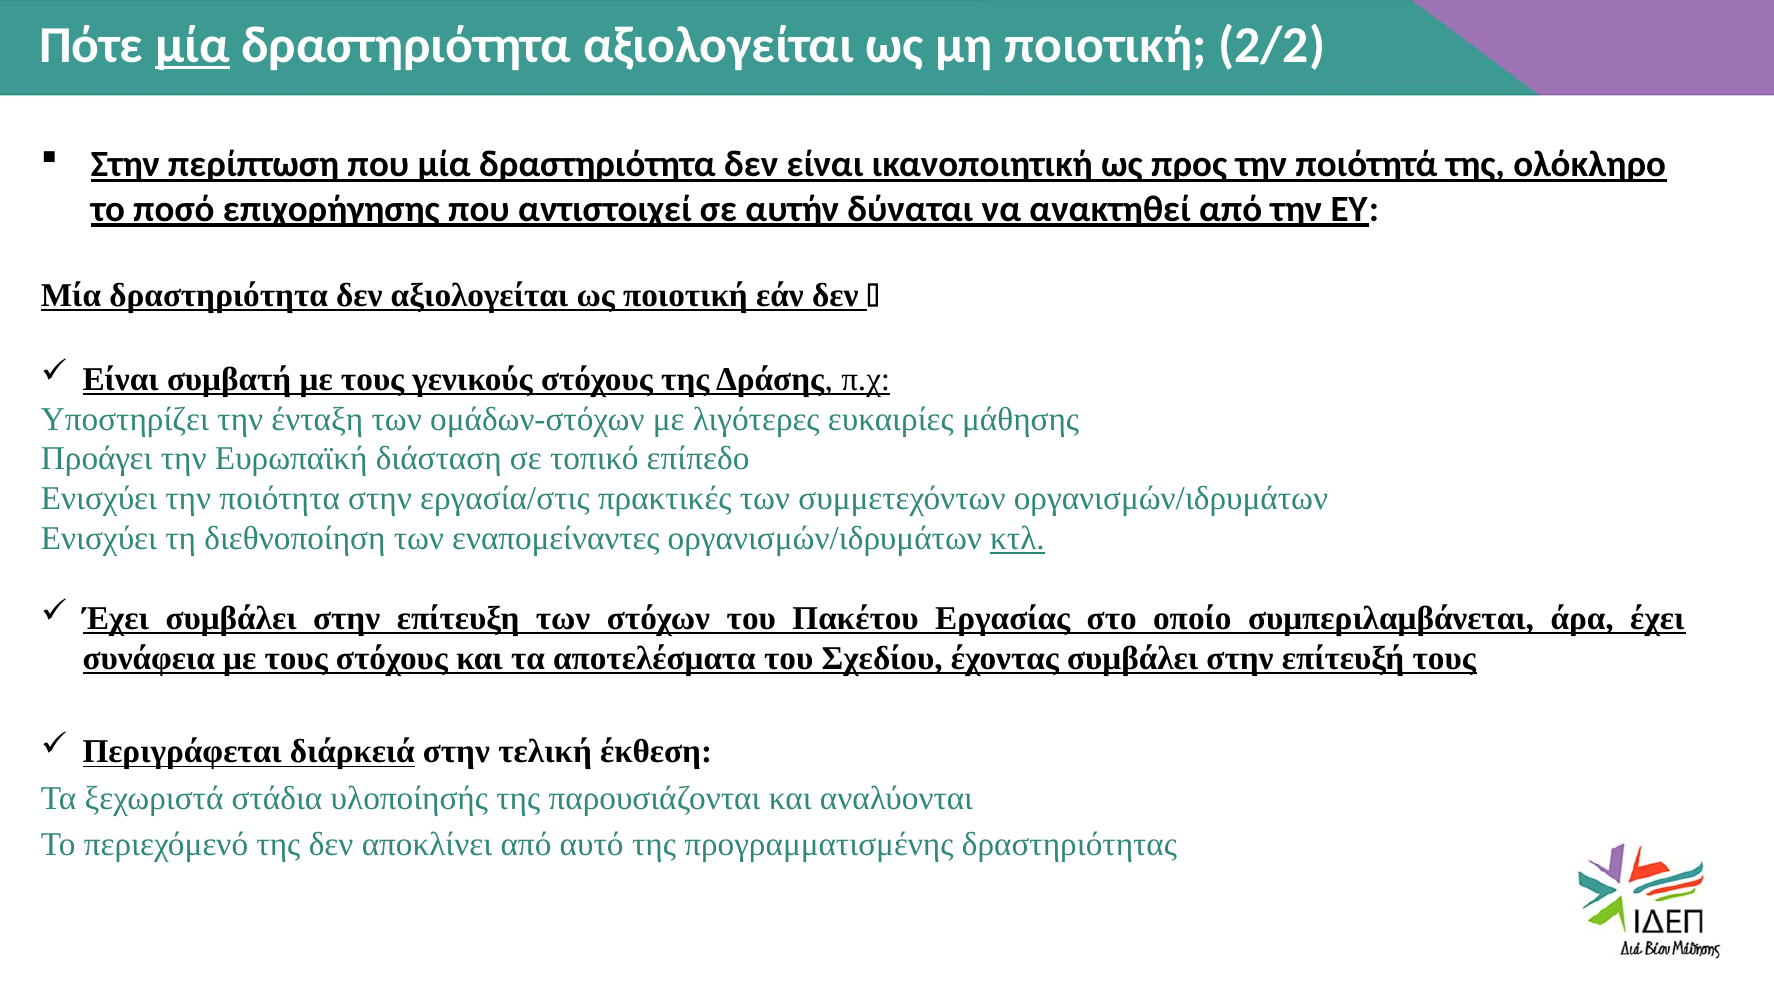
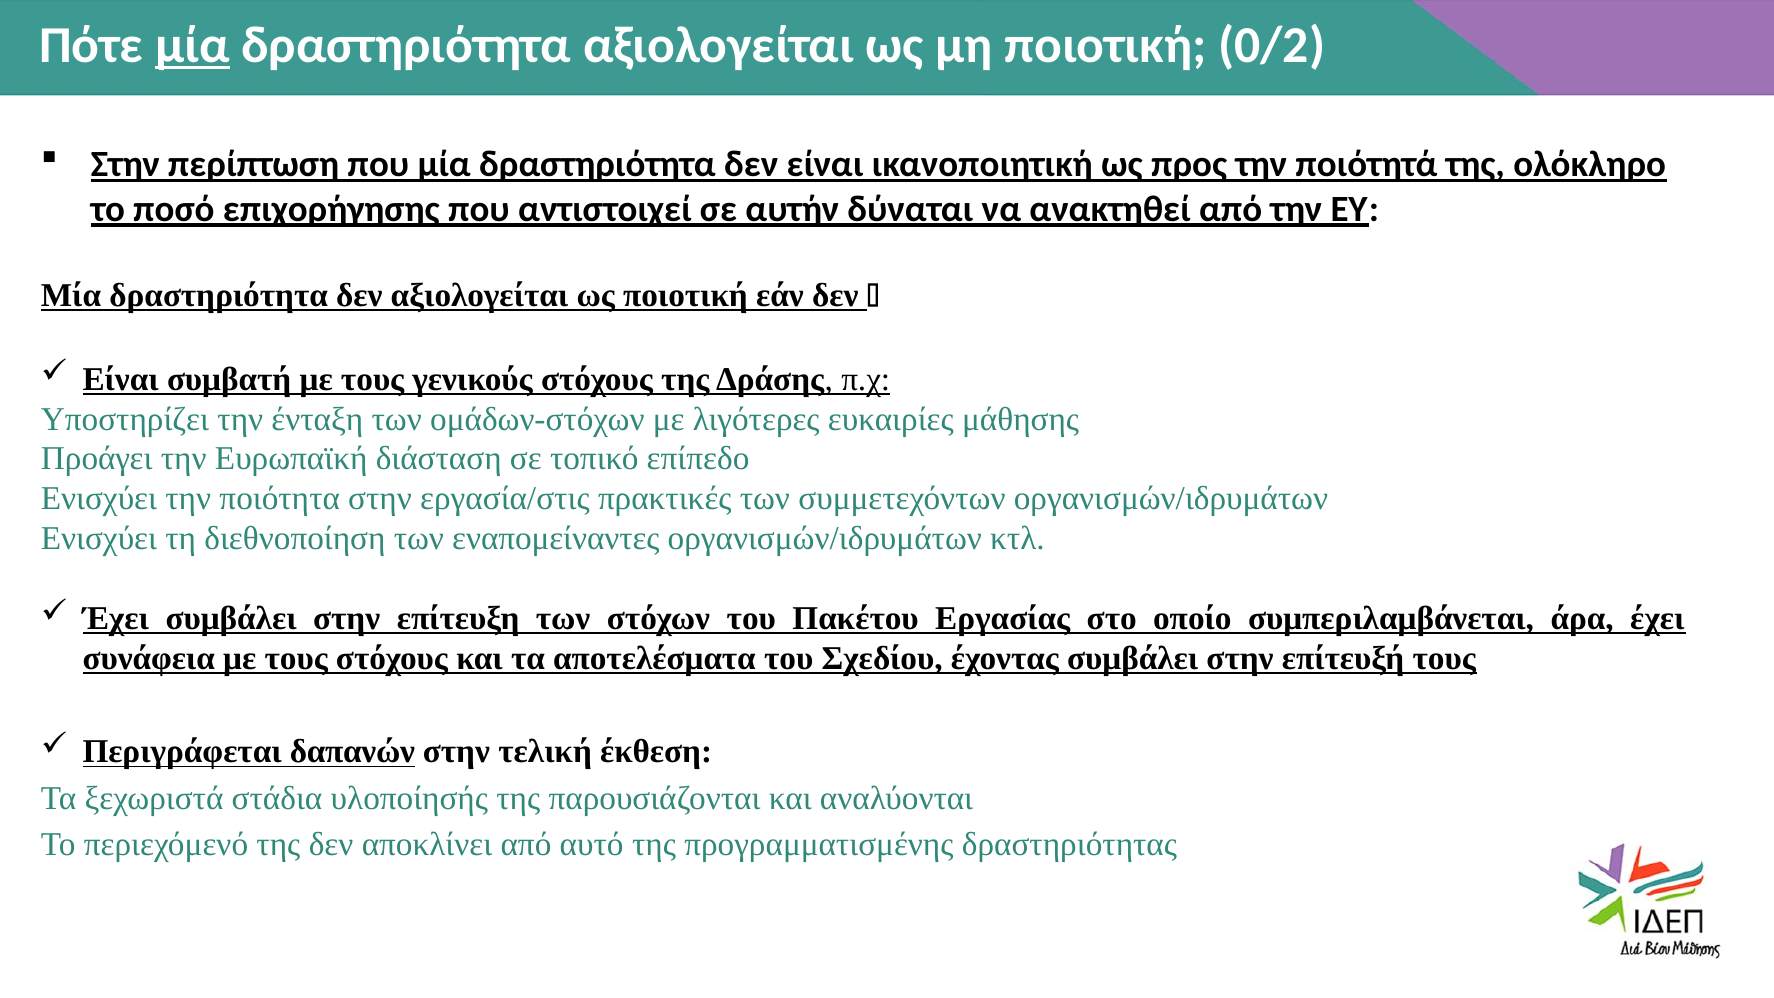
2/2: 2/2 -> 0/2 (1272, 45)
κτλ underline: present -> none (1018, 539)
διάρκειά: διάρκειά -> δαπανών (352, 752)
